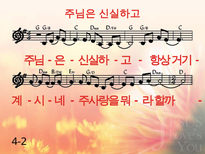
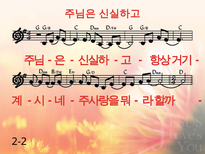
4-2: 4-2 -> 2-2 (19, 141)
